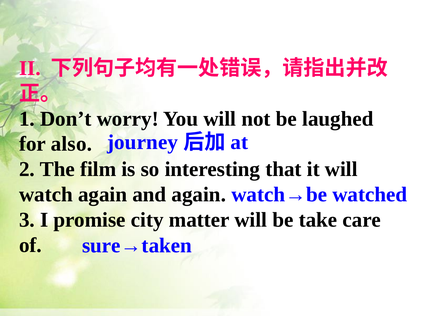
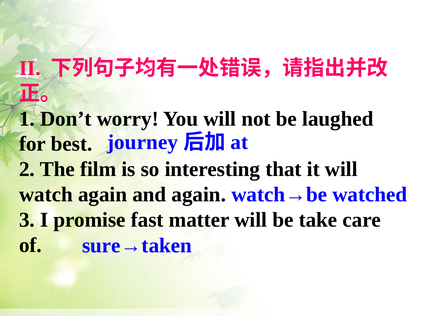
also: also -> best (72, 144)
city: city -> fast (147, 220)
